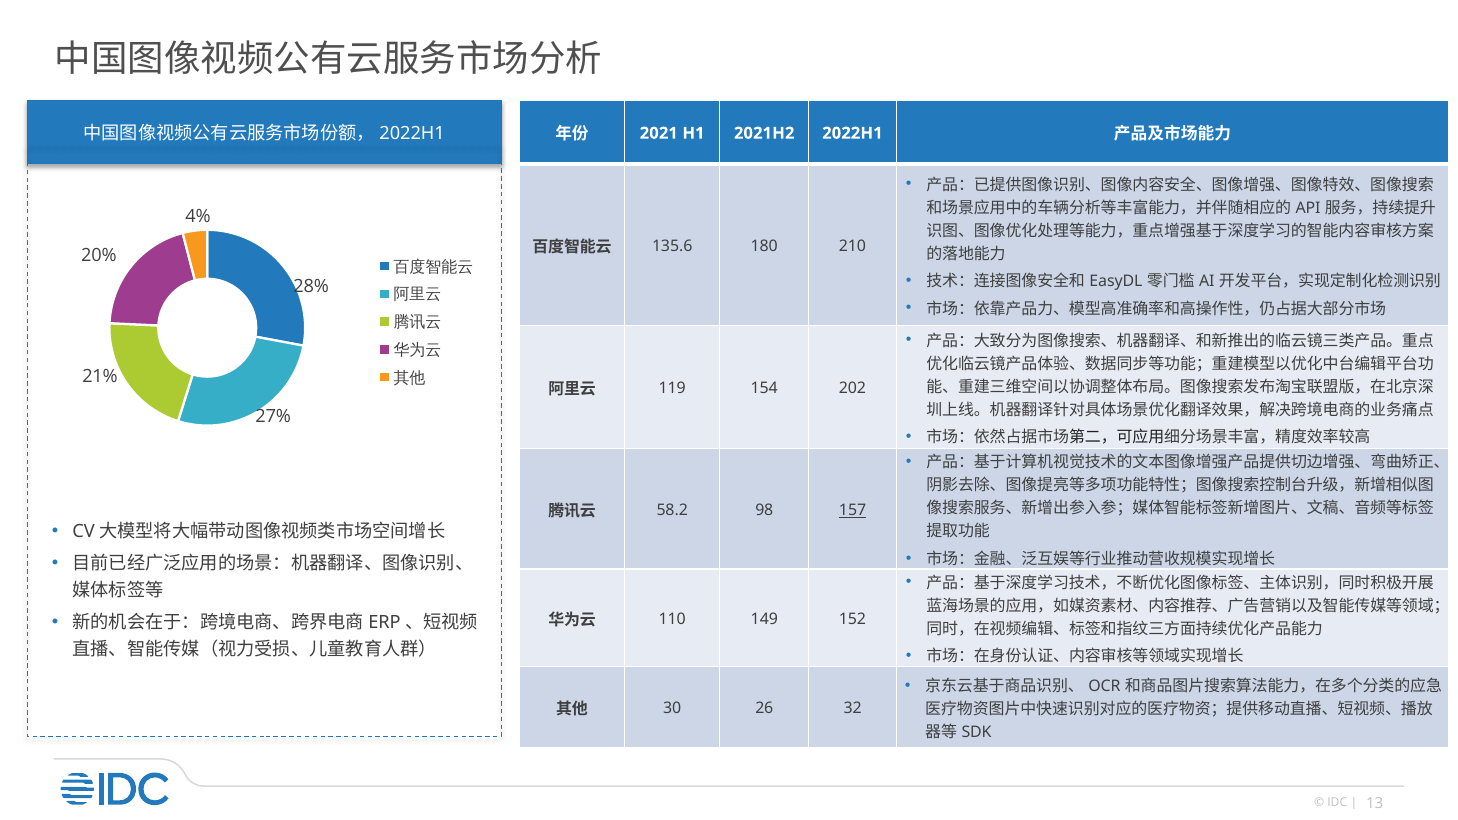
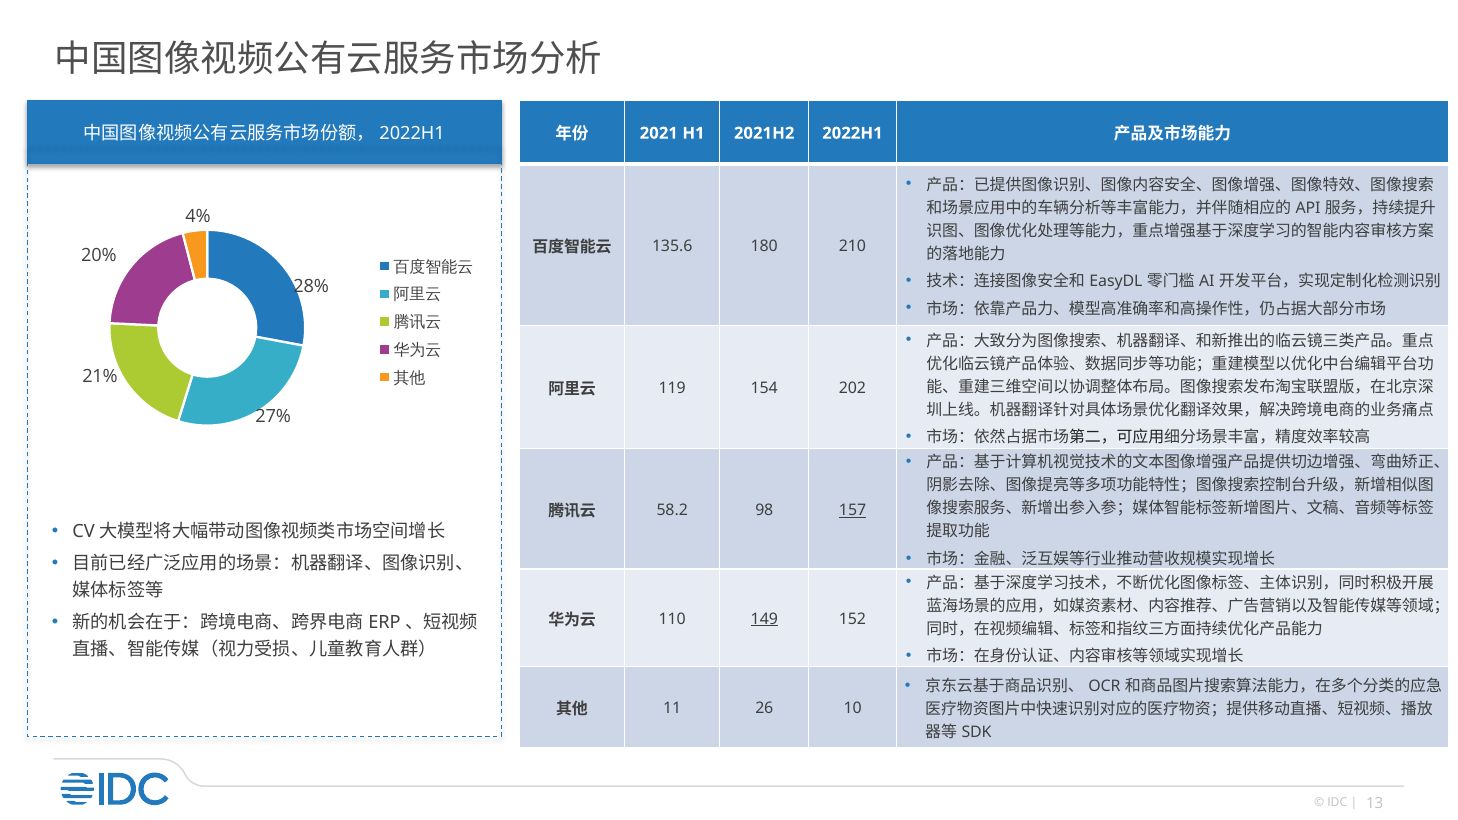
149 underline: none -> present (764, 619)
30: 30 -> 11 (672, 709)
32: 32 -> 10 (853, 709)
